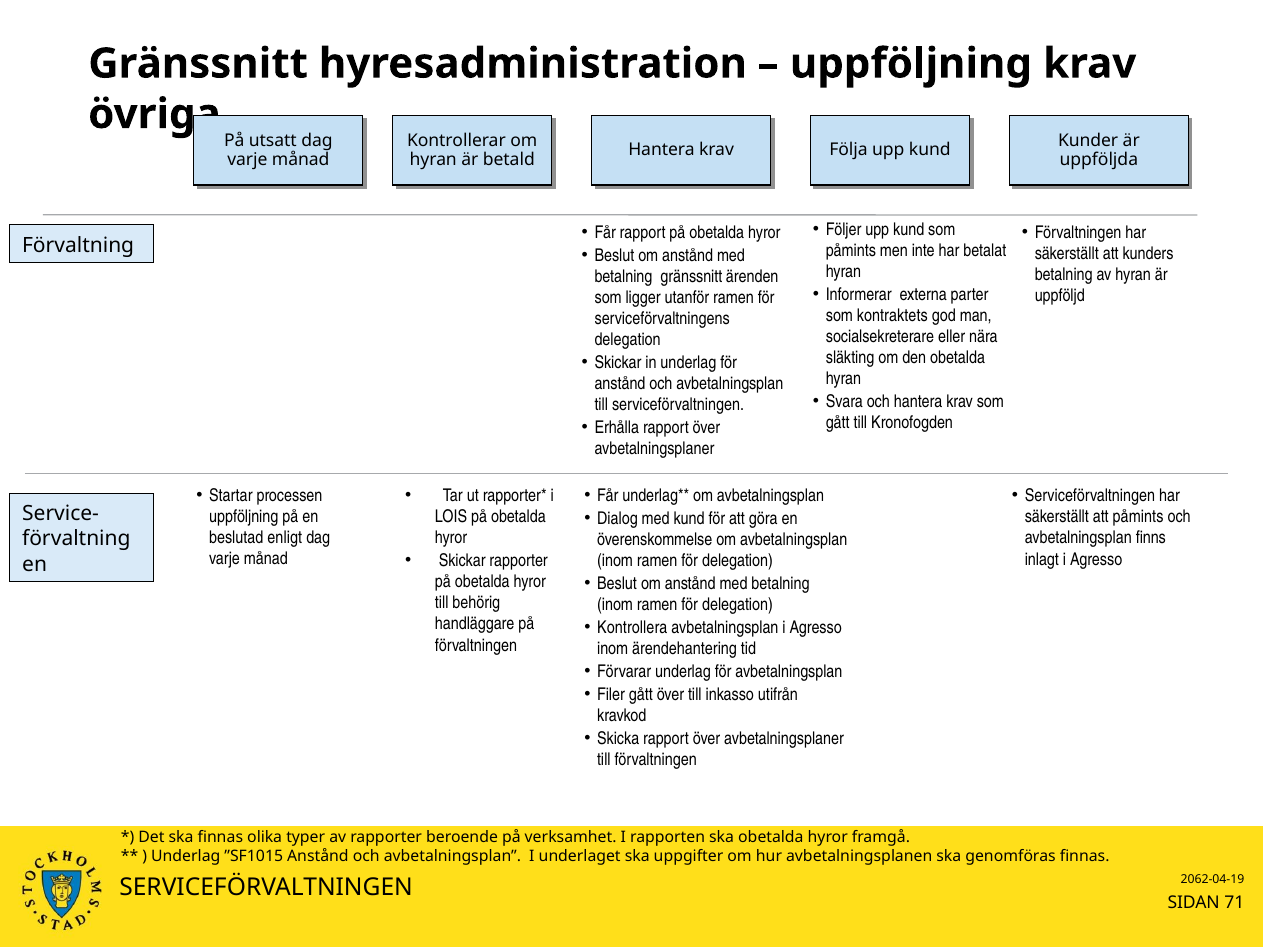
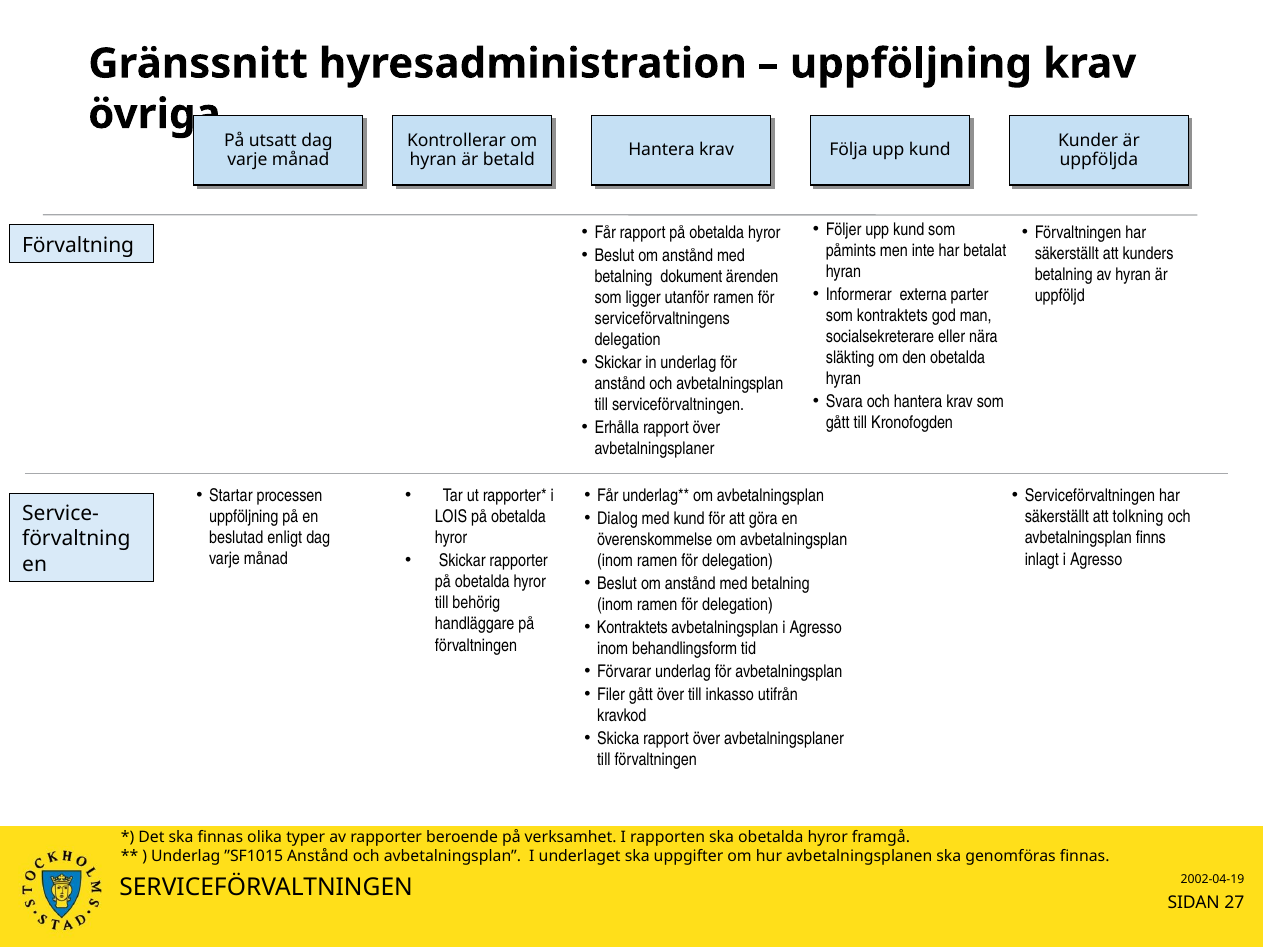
betalning gränssnitt: gränssnitt -> dokument (691, 277)
att påmints: påmints -> tolkning (1138, 517)
Kontrollera: Kontrollera -> Kontraktets (632, 628)
ärendehantering: ärendehantering -> behandlingsform (685, 649)
2062-04-19: 2062-04-19 -> 2002-04-19 (1212, 880)
71: 71 -> 27 (1234, 903)
